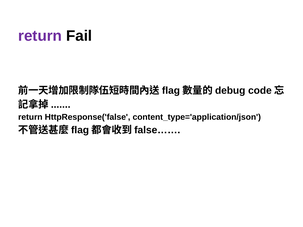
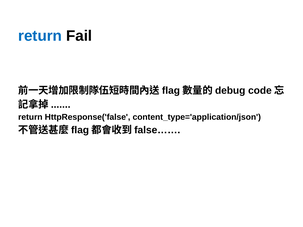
return colour: purple -> blue (40, 36)
